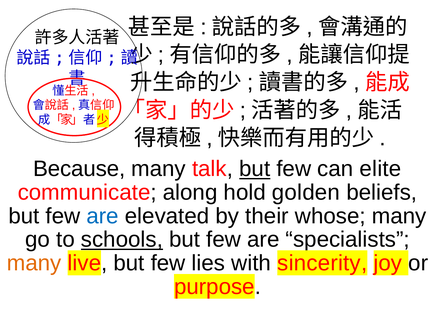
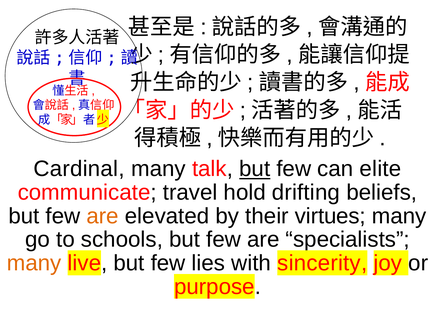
Because: Because -> Cardinal (79, 169)
along: along -> travel (190, 193)
golden: golden -> drifting (306, 193)
are colour: blue -> orange (103, 216)
whose: whose -> virtues (330, 216)
schools underline: present -> none (122, 240)
